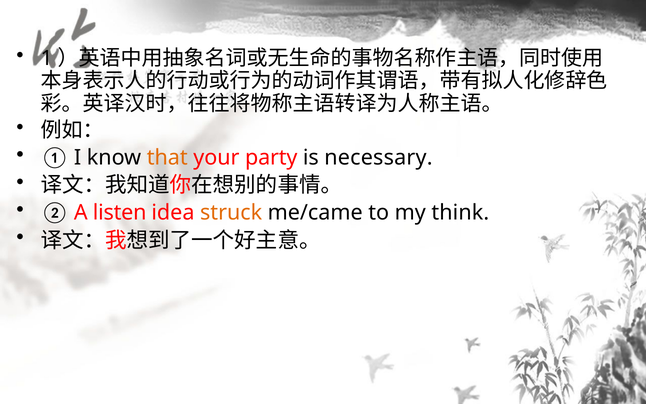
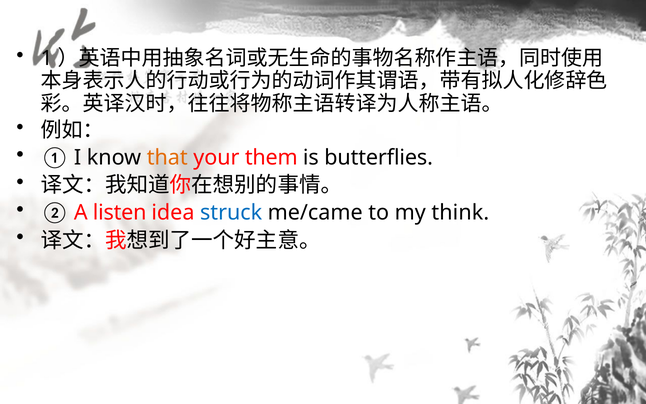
party: party -> them (271, 158)
necessary: necessary -> butterflies (379, 158)
struck colour: orange -> blue (231, 213)
